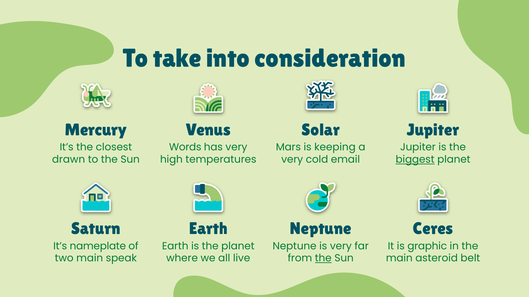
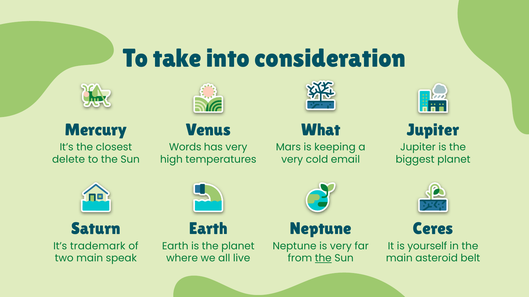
Solar: Solar -> What (321, 130)
drawn: drawn -> delete (69, 160)
biggest underline: present -> none (415, 160)
nameplate: nameplate -> trademark (98, 246)
graphic: graphic -> yourself (427, 246)
